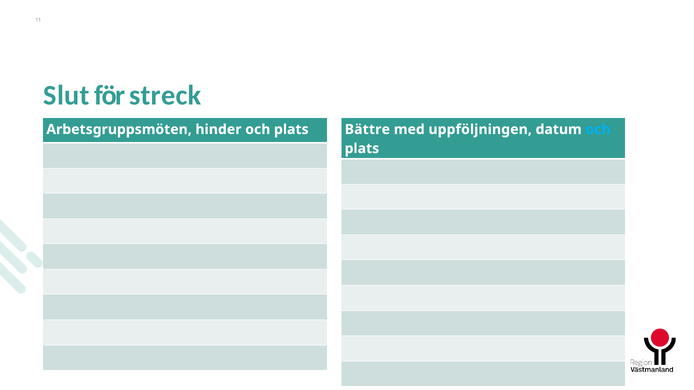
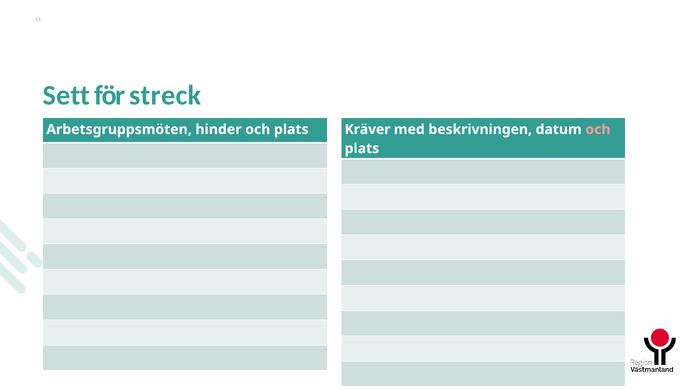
Slut: Slut -> Sett (67, 95)
Bättre: Bättre -> Kräver (367, 130)
uppföljningen: uppföljningen -> beskrivningen (480, 130)
och colour: light blue -> pink (598, 130)
